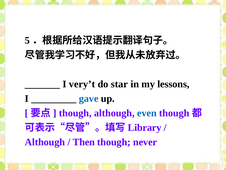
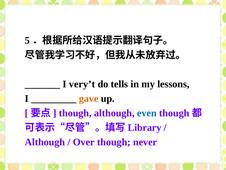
star: star -> tells (119, 84)
gave colour: blue -> orange (89, 98)
Then: Then -> Over (84, 142)
